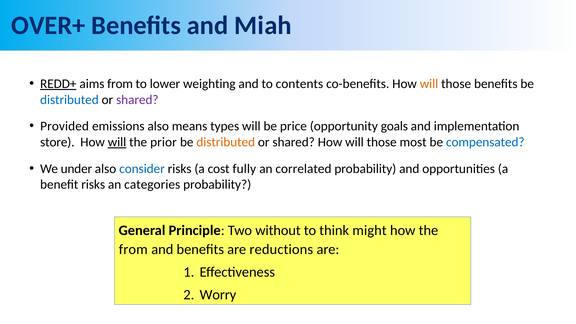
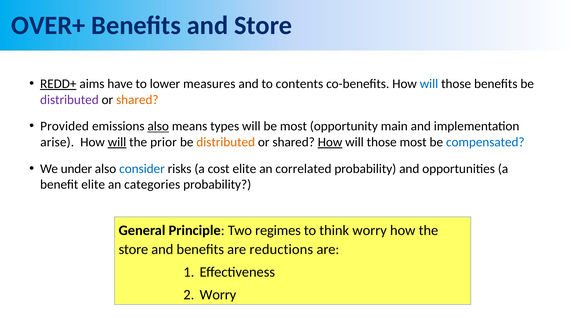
and Miah: Miah -> Store (263, 25)
aims from: from -> have (120, 84)
weighting: weighting -> measures (209, 84)
will colour: orange -> blue (429, 84)
distributed colour: blue -> purple (69, 100)
shared colour: purple -> orange (137, 100)
also underline: none -> present (158, 126)
be price: price -> most (293, 126)
goals: goals -> main (394, 126)
store: store -> arise (57, 142)
How underline: none -> present (330, 142)
cost fully: fully -> elite (244, 169)
benefit risks: risks -> elite (93, 185)
without: without -> regimes (278, 230)
think might: might -> worry (370, 230)
from: from -> store (133, 249)
